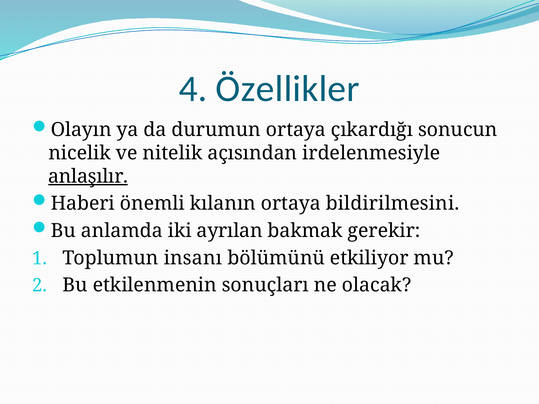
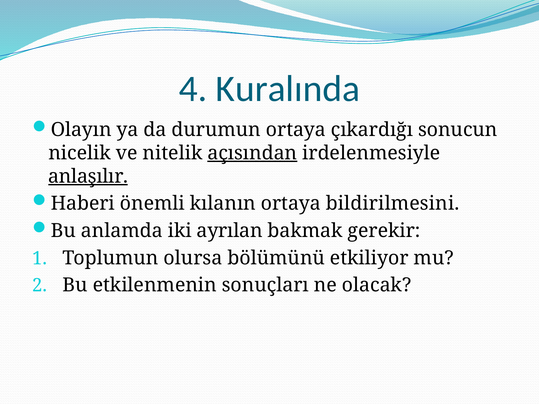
Özellikler: Özellikler -> Kuralında (288, 89)
açısından underline: none -> present (252, 153)
insanı: insanı -> olursa (193, 258)
